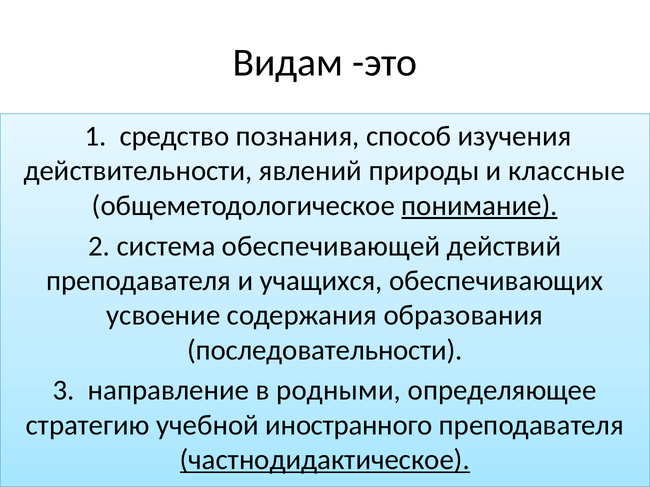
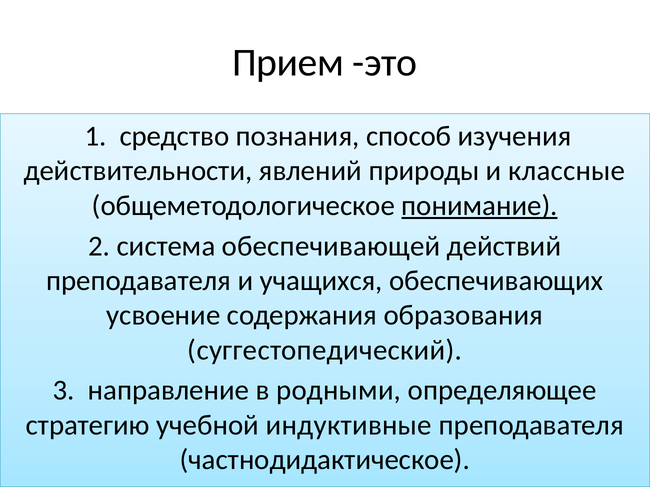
Видам: Видам -> Прием (288, 63)
последовательности: последовательности -> суггестопедический (325, 350)
иностранного: иностранного -> индуктивные (349, 426)
частнодидактическое underline: present -> none (325, 460)
